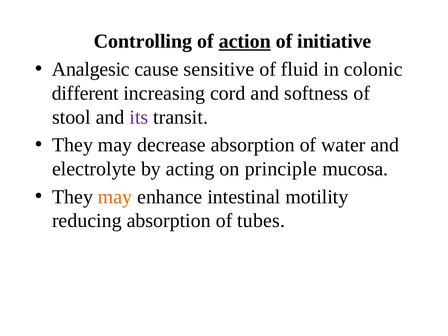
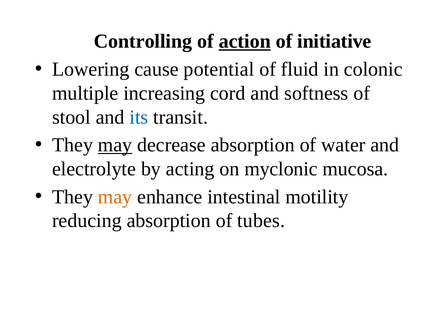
Analgesic: Analgesic -> Lowering (91, 69)
sensitive: sensitive -> potential (219, 69)
different: different -> multiple (85, 93)
its colour: purple -> blue (139, 117)
may underline: none -> present (115, 145)
principle: principle -> myclonic (281, 169)
